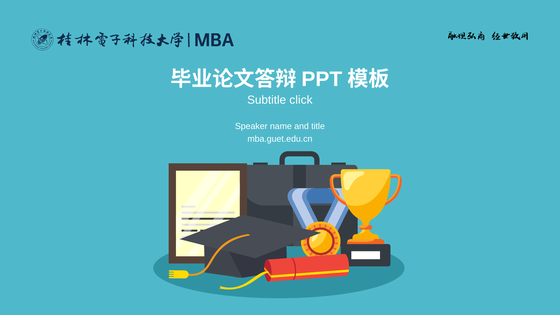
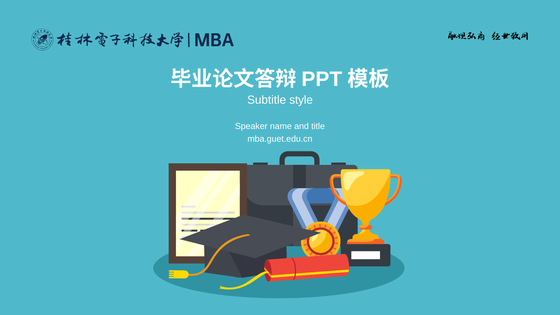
click: click -> style (301, 100)
